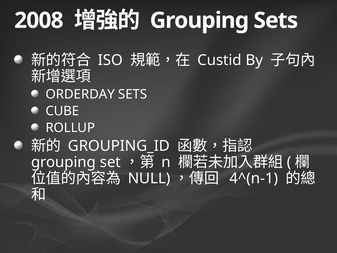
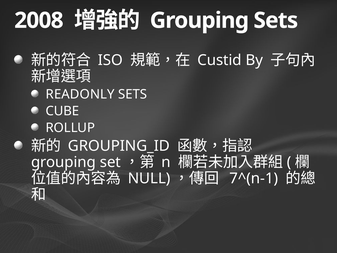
ORDERDAY: ORDERDAY -> READONLY (80, 94)
4^(n-1: 4^(n-1 -> 7^(n-1 (254, 178)
